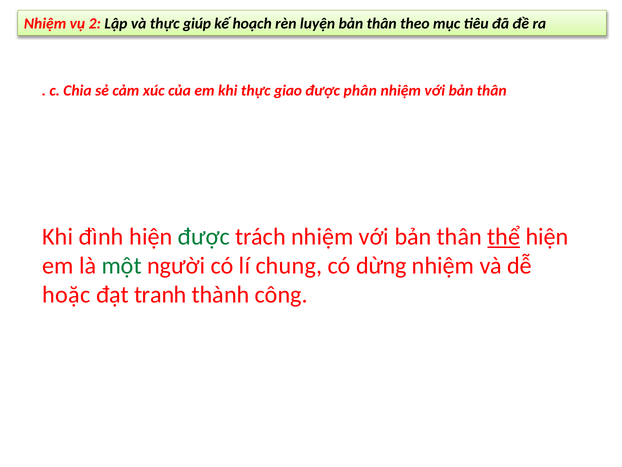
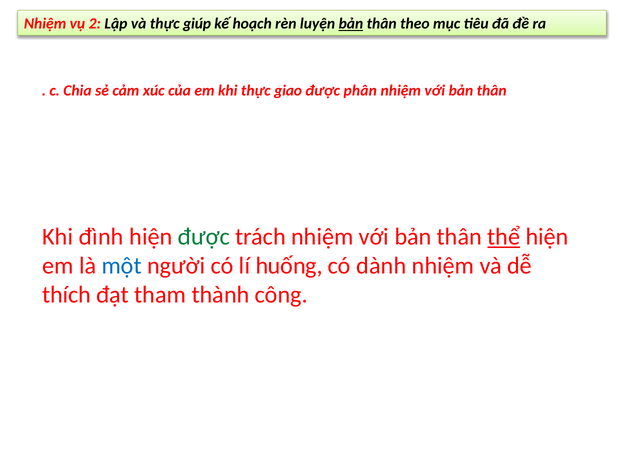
bản underline: none -> present (351, 24)
một colour: green -> blue (122, 265)
chung: chung -> huống (289, 265)
dừng: dừng -> dành (381, 265)
hoặc: hoặc -> thích (67, 294)
tranh: tranh -> tham (160, 294)
